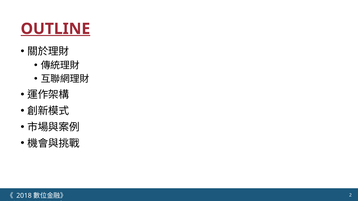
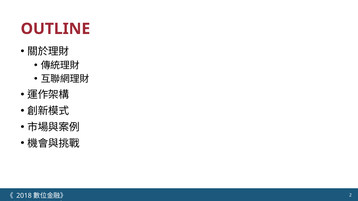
OUTLINE underline: present -> none (55, 29)
